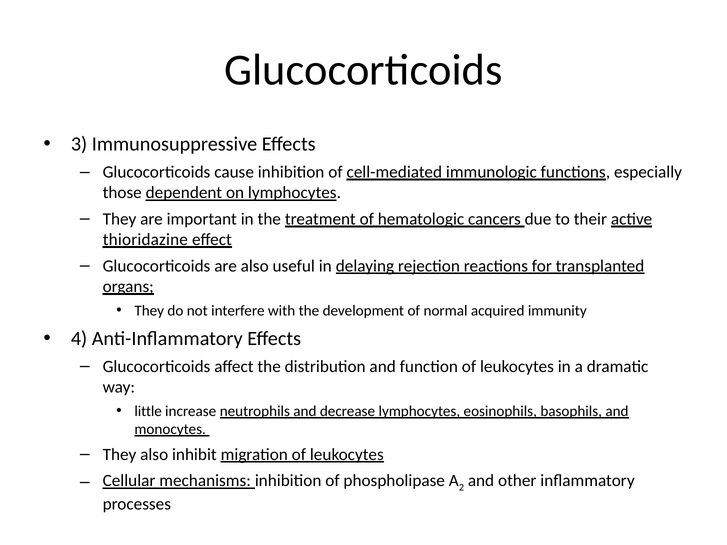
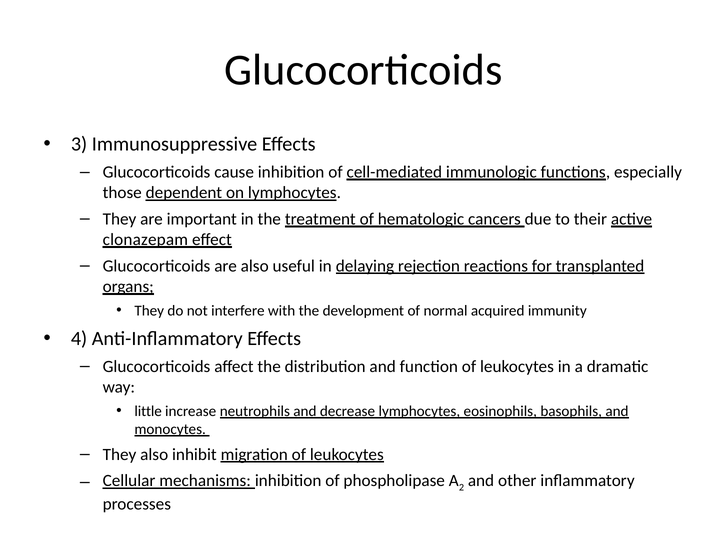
thioridazine: thioridazine -> clonazepam (145, 240)
